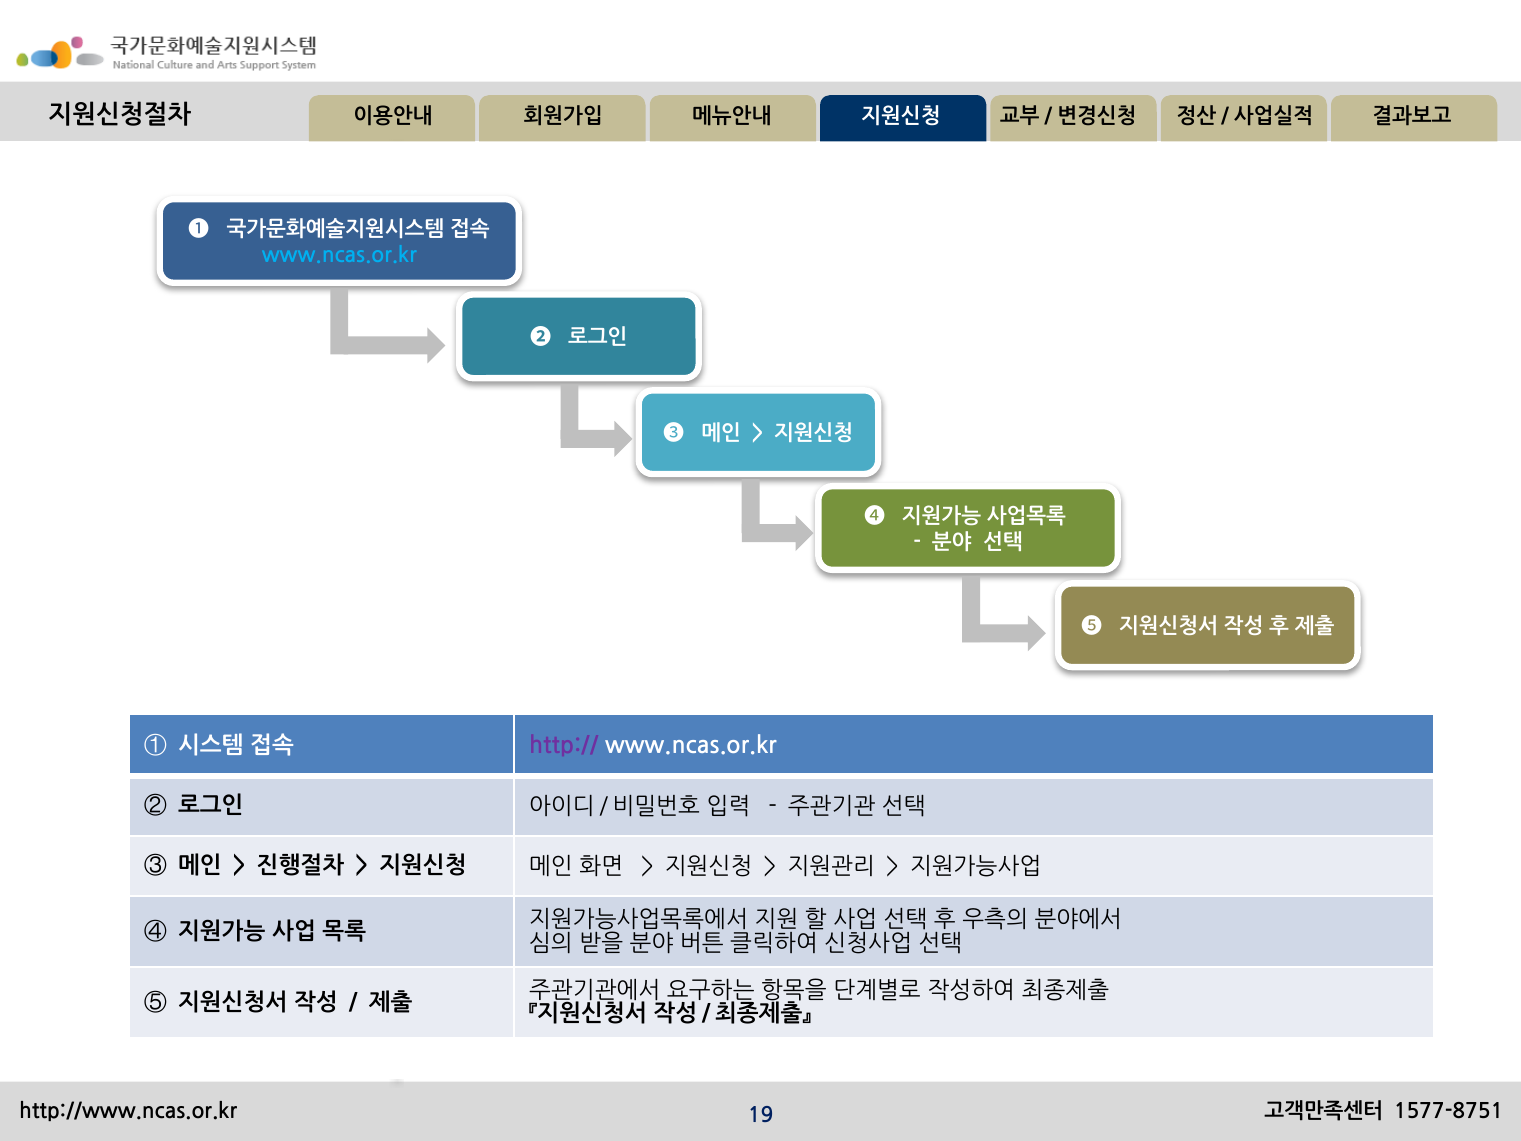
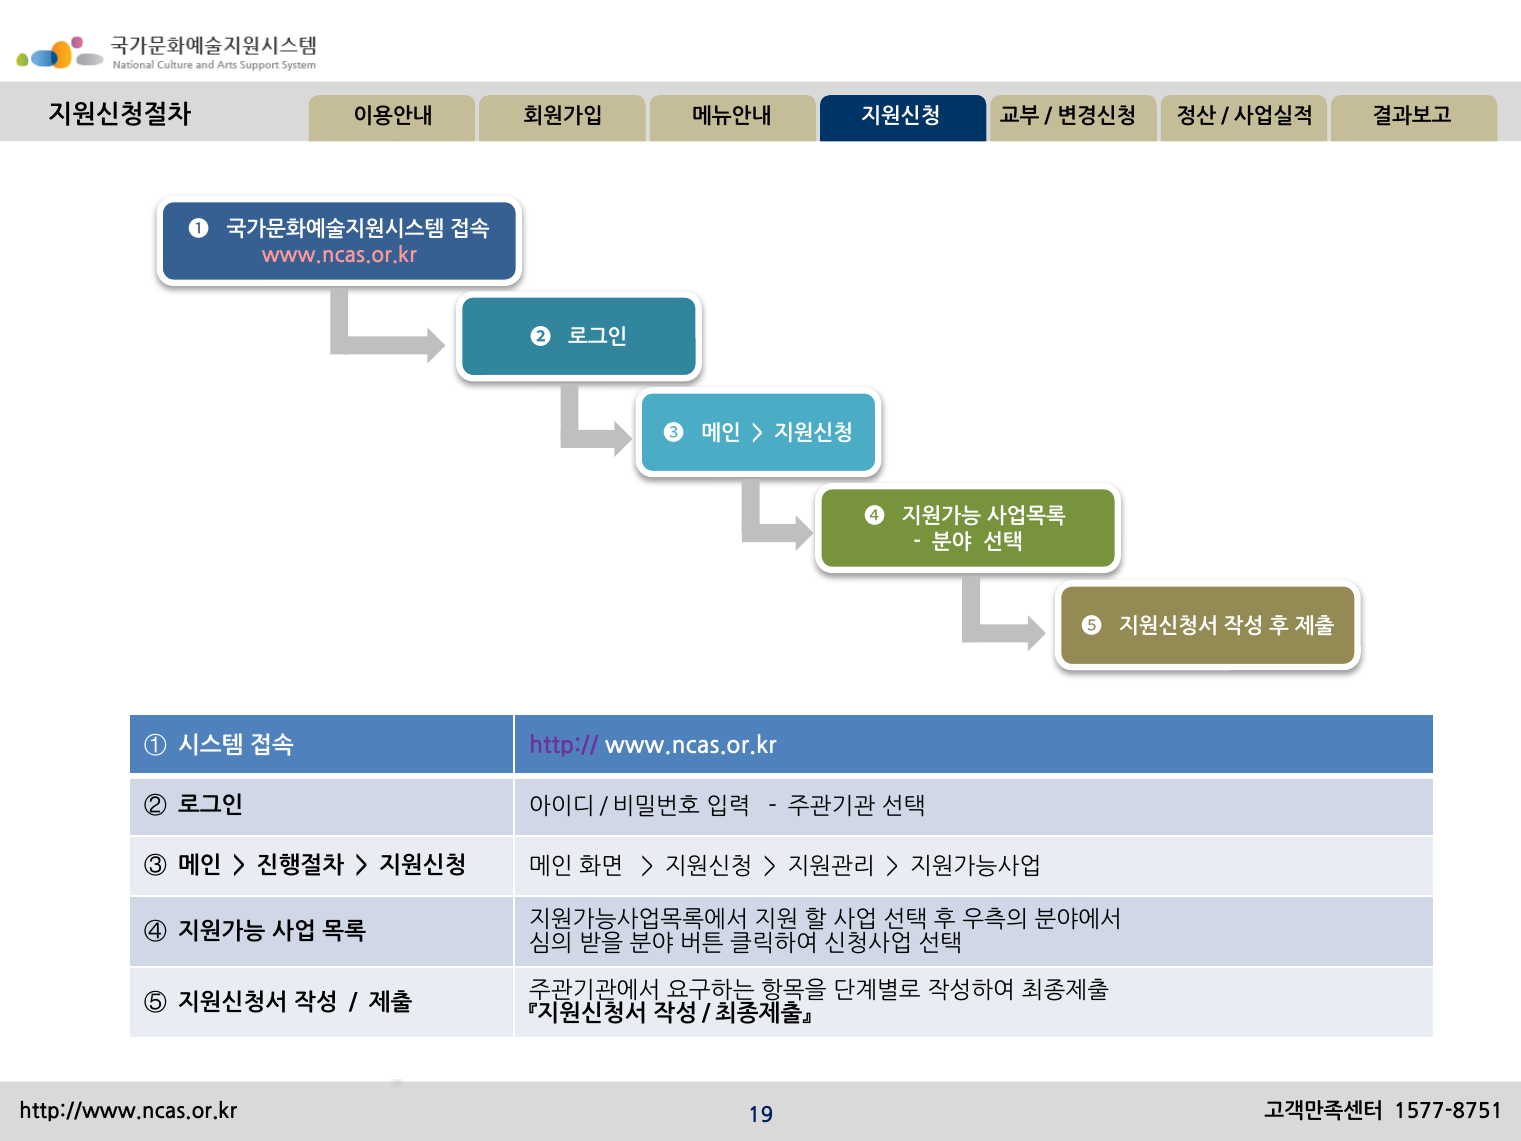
www.ncas.or.kr colour: light blue -> pink (339, 255)
